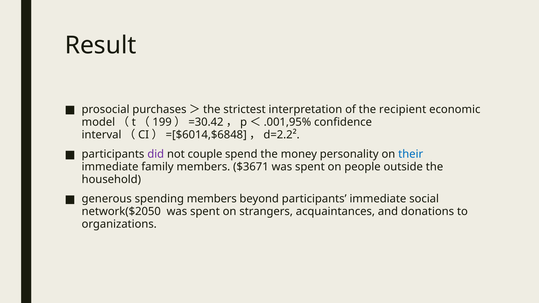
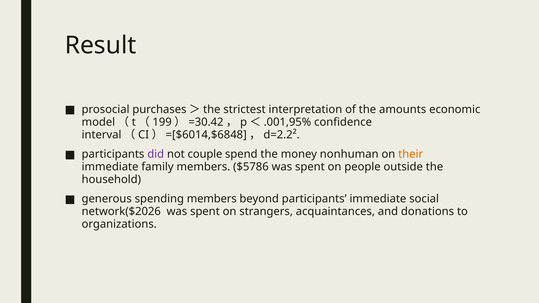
recipient: recipient -> amounts (403, 110)
personality: personality -> nonhuman (349, 154)
their colour: blue -> orange (411, 154)
$3671: $3671 -> $5786 (251, 167)
network($2050: network($2050 -> network($2026 (121, 212)
